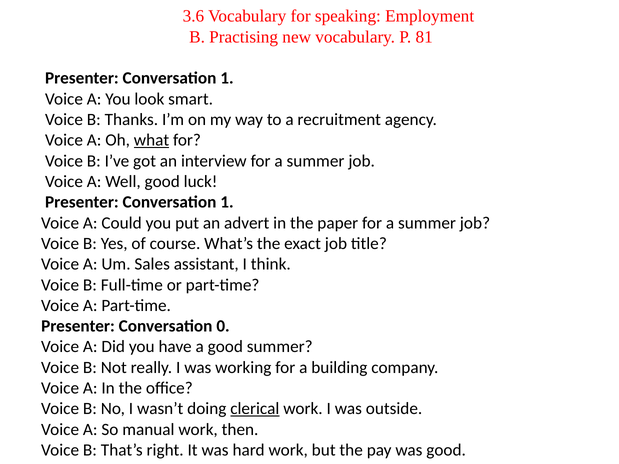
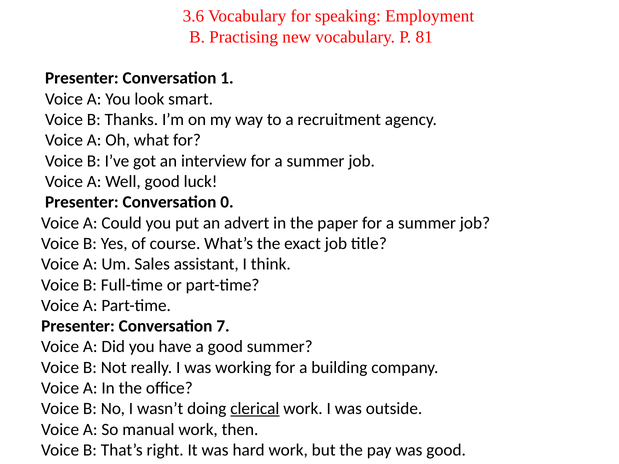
what underline: present -> none (152, 140)
1: 1 -> 0 (227, 202)
0: 0 -> 7 (223, 326)
